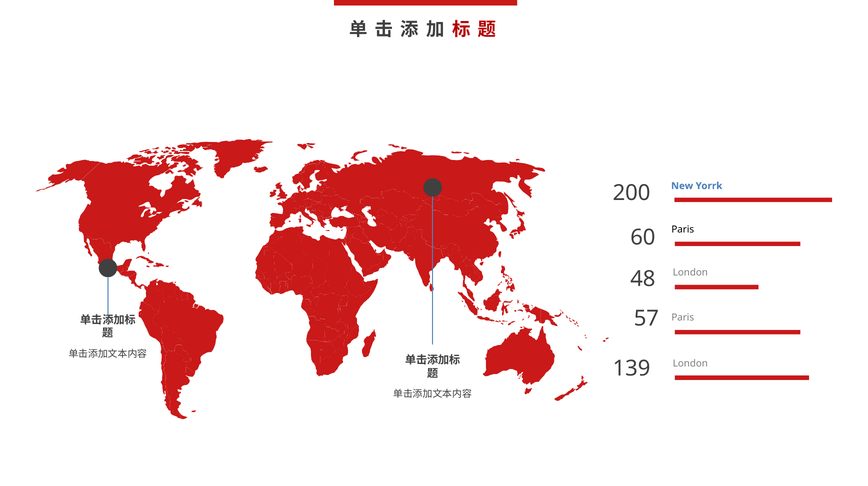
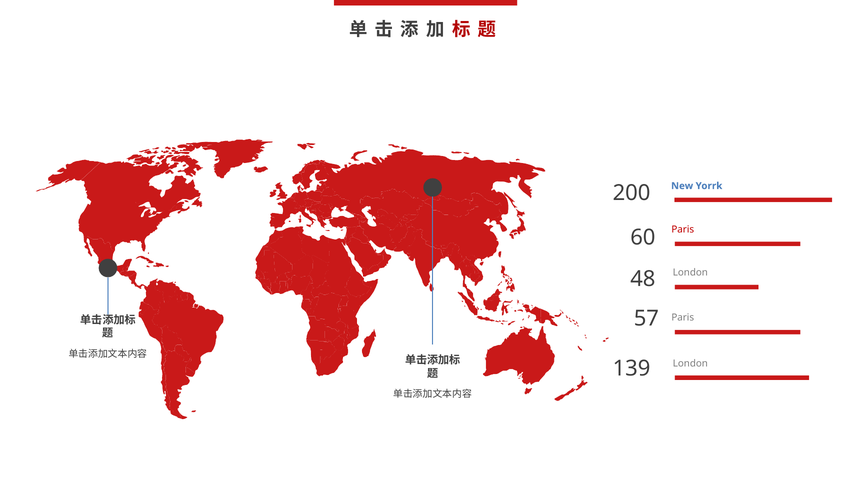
Paris colour: black -> red (683, 230)
